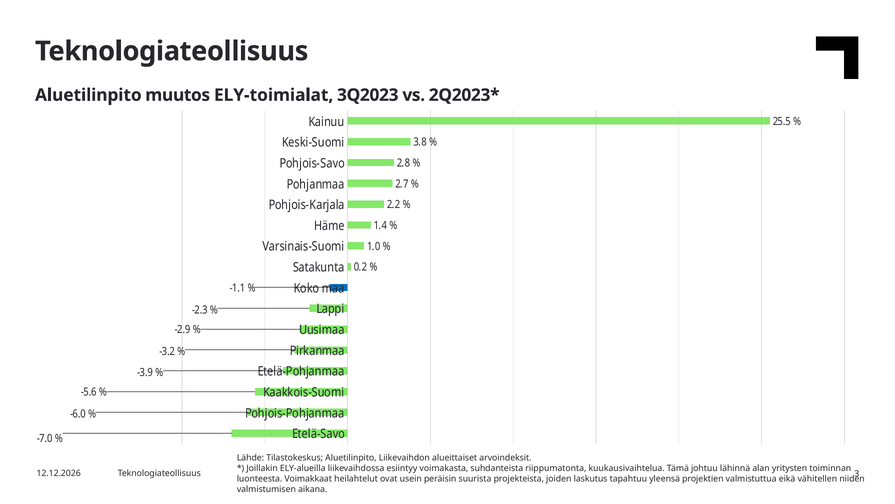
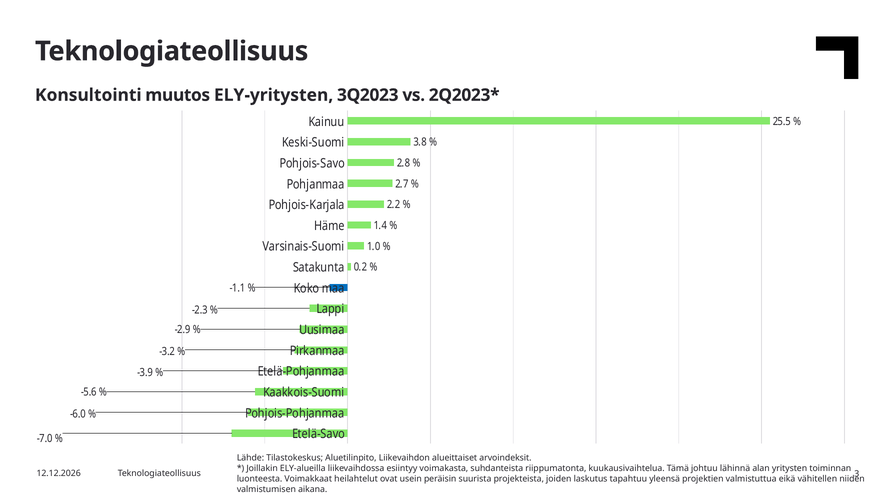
Aluetilinpito: Aluetilinpito -> Konsultointi (88, 95)
ELY-toimialat: ELY-toimialat -> ELY-yritysten (274, 95)
